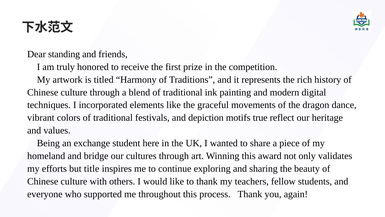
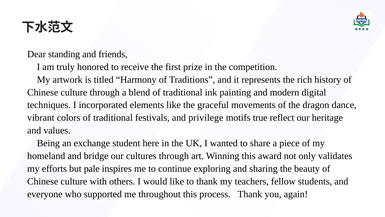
depiction: depiction -> privilege (206, 118)
title: title -> pale (92, 168)
